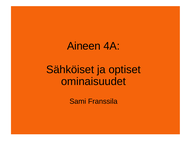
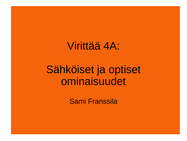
Aineen: Aineen -> Virittää (84, 46)
